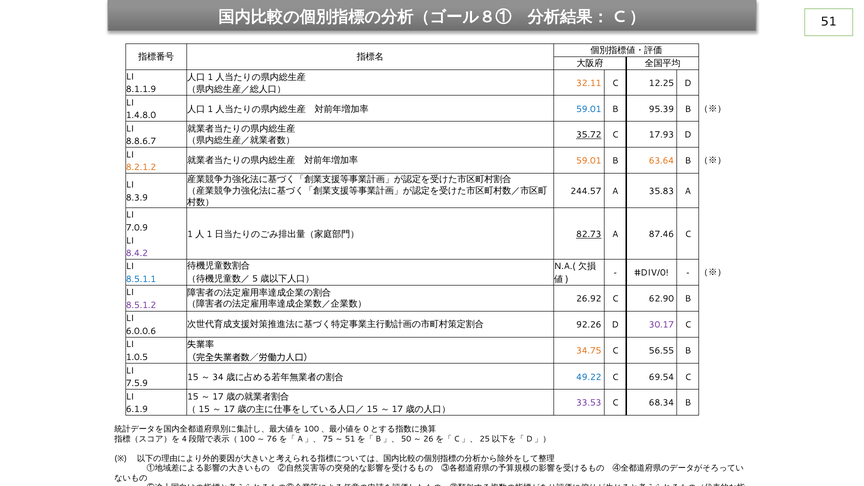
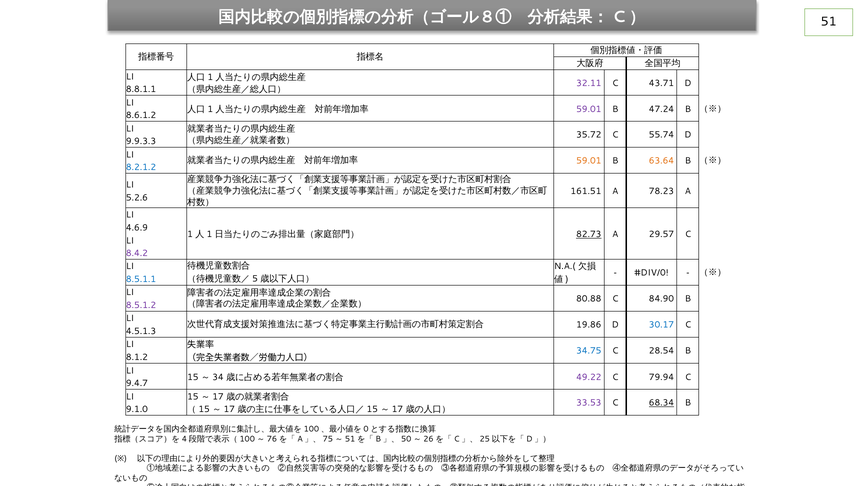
32.11 colour: orange -> purple (589, 83)
12.25: 12.25 -> 43.71 (661, 83)
8.1.1.9: 8.1.1.9 -> 8.8.1.1 (141, 90)
59.01 colour: blue -> purple (589, 109)
95.39: 95.39 -> 47.24 (661, 109)
1.4.8.0: 1.4.8.0 -> 8.6.1.2 (141, 115)
35.72 underline: present -> none (589, 135)
17.93: 17.93 -> 55.74 (661, 135)
8.8.6.7: 8.8.6.7 -> 9.9.3.3 (141, 141)
8.2.1.2 colour: orange -> blue (141, 167)
244.57: 244.57 -> 161.51 (586, 191)
35.83: 35.83 -> 78.23 (661, 191)
8.3.9: 8.3.9 -> 5.2.6 (137, 198)
7.0.9: 7.0.9 -> 4.6.9 (137, 228)
87.46: 87.46 -> 29.57 (661, 234)
26.92: 26.92 -> 80.88 (589, 299)
62.90: 62.90 -> 84.90 (661, 299)
92.26: 92.26 -> 19.86 (589, 325)
30.17 colour: purple -> blue (661, 325)
6.0.0.6: 6.0.0.6 -> 4.5.1.3 (141, 331)
34.75 colour: orange -> blue (589, 351)
56.55: 56.55 -> 28.54 (661, 351)
1.0.5: 1.0.5 -> 8.1.2 (137, 357)
49.22 colour: blue -> purple (589, 377)
69.54: 69.54 -> 79.94 (661, 377)
7.5.9: 7.5.9 -> 9.4.7 (137, 383)
68.34 underline: none -> present (661, 403)
6.1.9: 6.1.9 -> 9.1.0 (137, 409)
